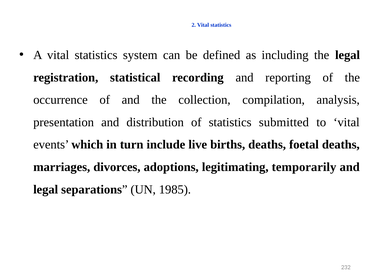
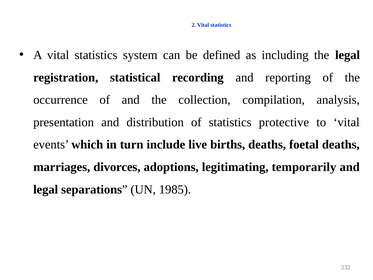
submitted: submitted -> protective (284, 122)
